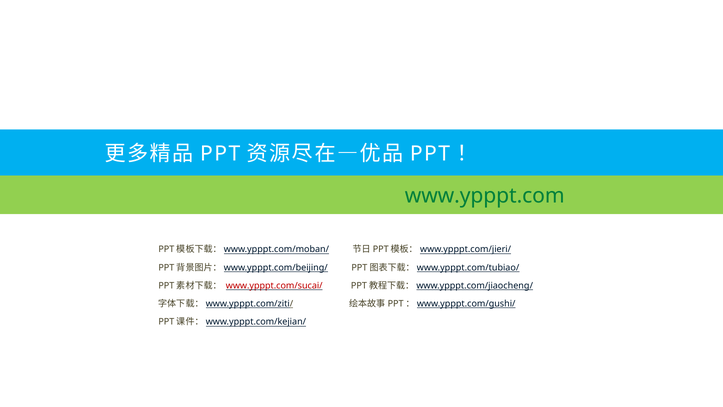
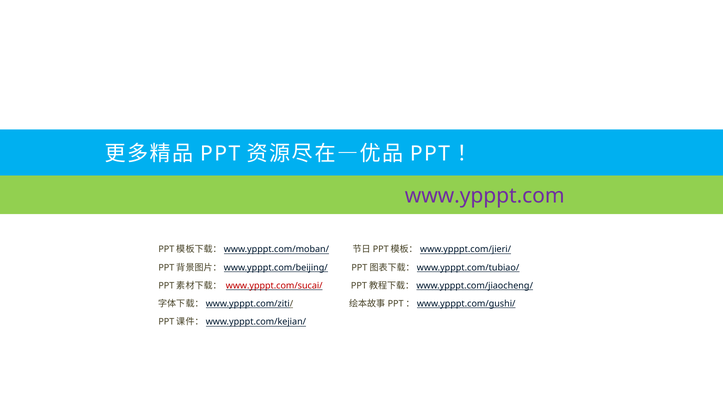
www.ypppt.com colour: green -> purple (485, 196)
